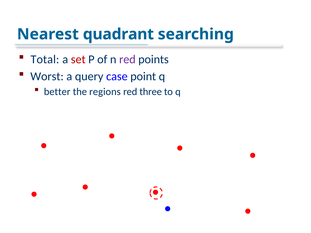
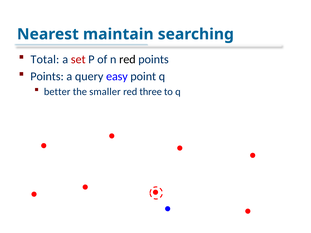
quadrant: quadrant -> maintain (118, 34)
red colour: purple -> black (127, 59)
Worst: Worst -> Points (47, 76)
case: case -> easy (117, 76)
regions: regions -> smaller (105, 92)
